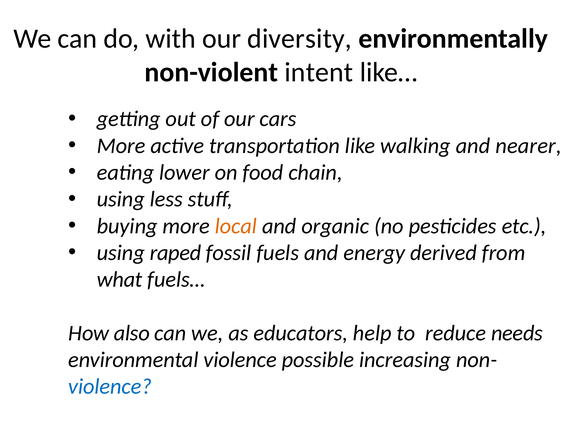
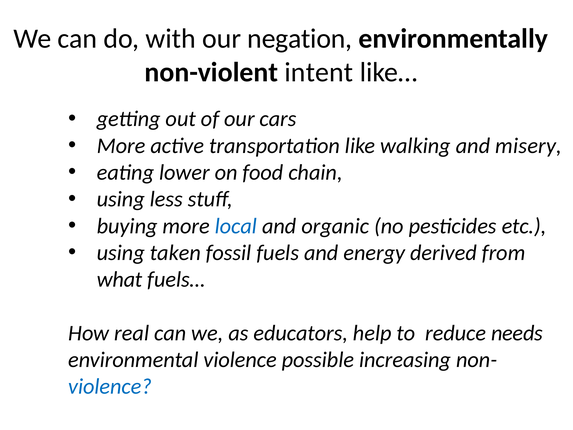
diversity: diversity -> negation (300, 39)
nearer: nearer -> misery (529, 146)
local colour: orange -> blue (236, 226)
raped: raped -> taken (175, 253)
also: also -> real (132, 333)
